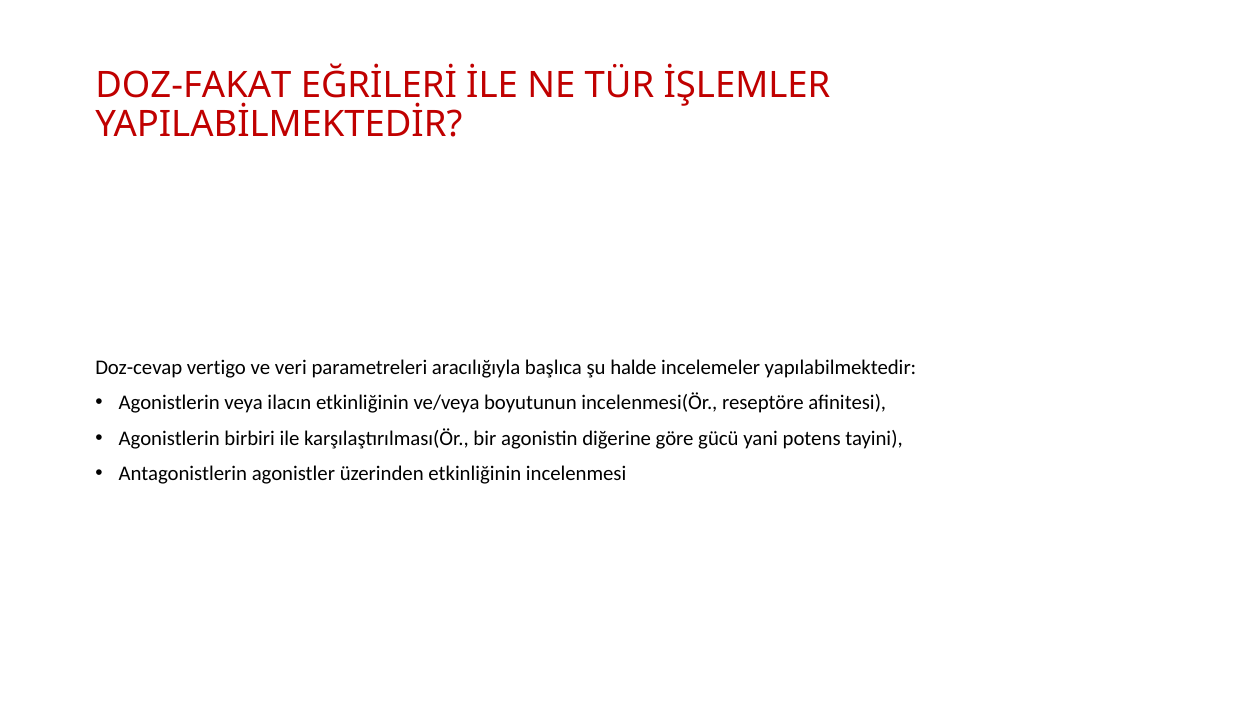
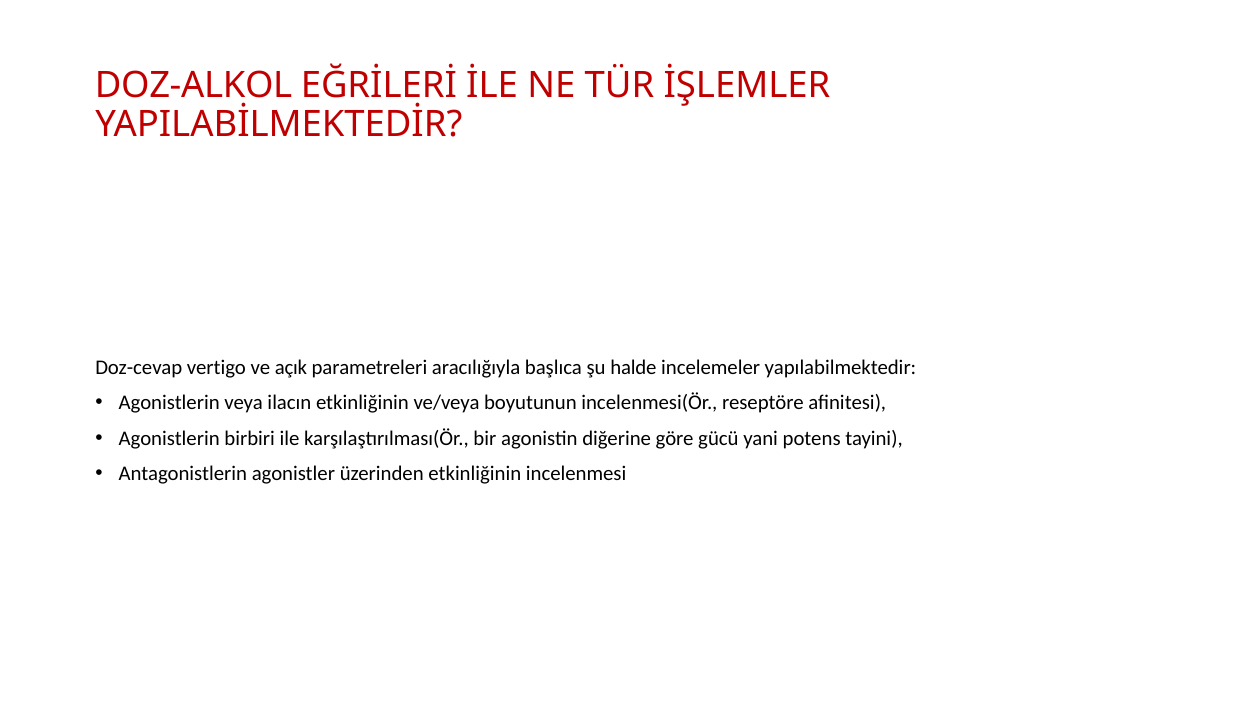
DOZ-FAKAT: DOZ-FAKAT -> DOZ-ALKOL (194, 85)
veri: veri -> açık (291, 367)
